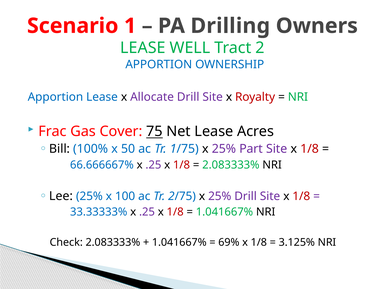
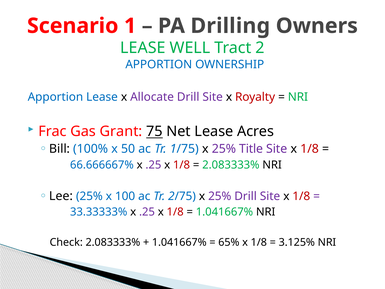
Cover: Cover -> Grant (121, 131)
Part: Part -> Title (251, 149)
69%: 69% -> 65% (229, 242)
